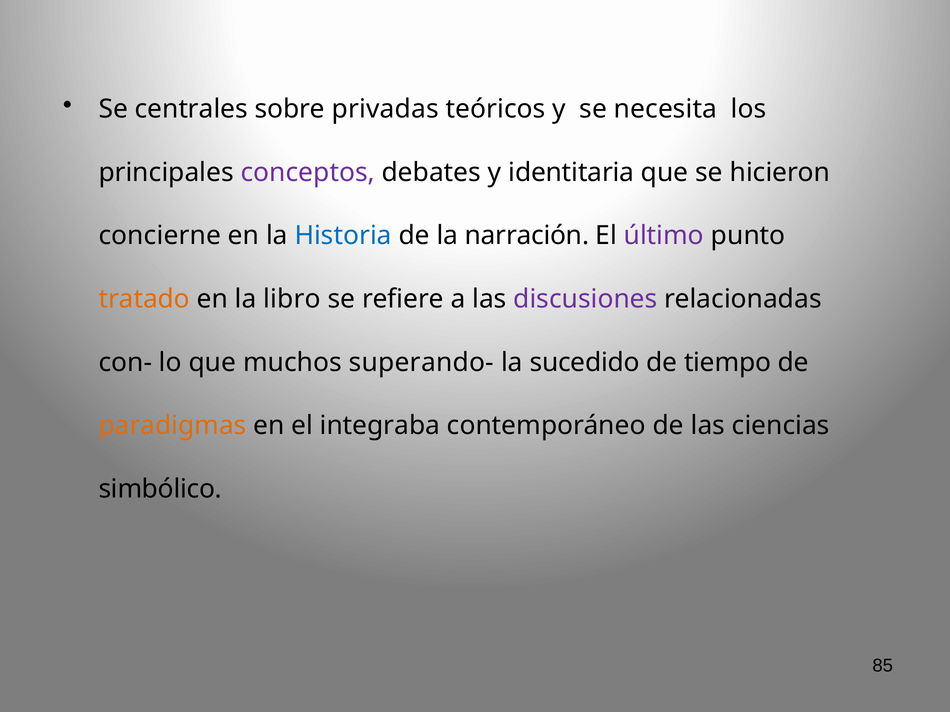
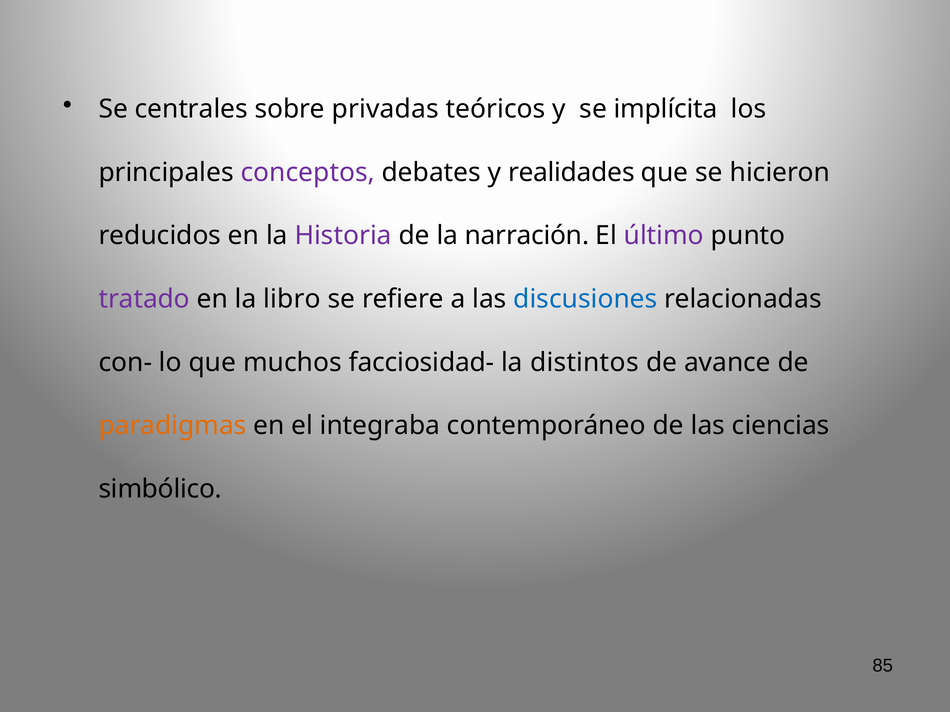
necesita: necesita -> implícita (666, 109)
identitaria: identitaria -> realidades (571, 173)
concierne: concierne -> reducidos (160, 236)
Historia colour: blue -> purple (343, 236)
tratado colour: orange -> purple (144, 299)
discusiones colour: purple -> blue (585, 299)
superando-: superando- -> facciosidad- (422, 363)
sucedido: sucedido -> distintos (584, 363)
tiempo: tiempo -> avance (727, 363)
